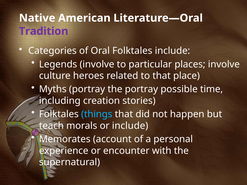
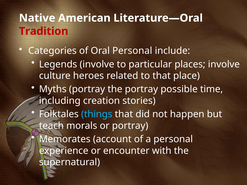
Tradition colour: purple -> red (44, 31)
Oral Folktales: Folktales -> Personal (132, 51)
or include: include -> portray (130, 126)
